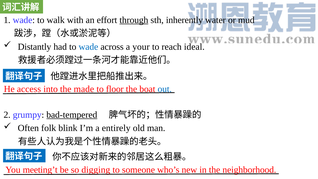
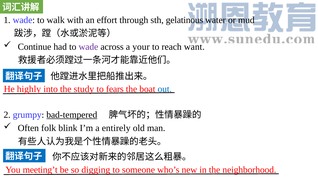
through underline: present -> none (134, 20)
inherently: inherently -> gelatinous (185, 20)
Distantly: Distantly -> Continue (35, 47)
wade colour: blue -> purple (88, 47)
ideal: ideal -> want (194, 47)
access: access -> highly (29, 89)
made: made -> study (84, 89)
floor: floor -> fears (115, 89)
